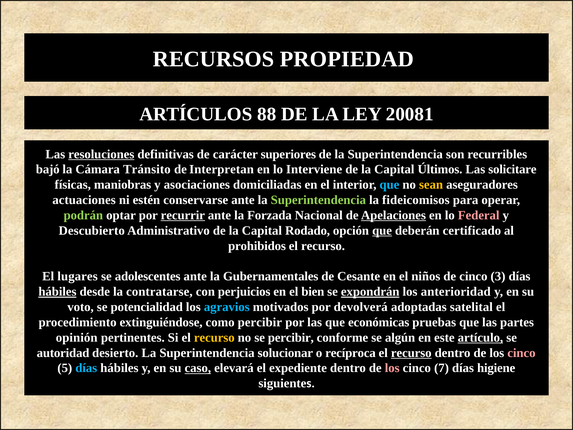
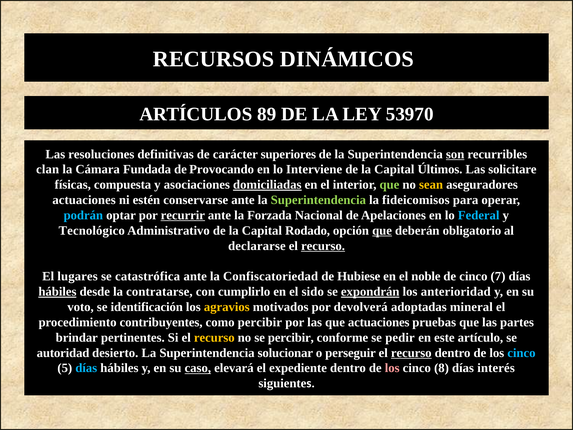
PROPIEDAD: PROPIEDAD -> DINÁMICOS (347, 59)
88: 88 -> 89 (267, 114)
20081: 20081 -> 53970 (410, 114)
resoluciones underline: present -> none (101, 154)
son underline: none -> present (455, 154)
bajó: bajó -> clan (48, 169)
Tránsito: Tránsito -> Fundada (147, 169)
Interpretan: Interpretan -> Provocando (222, 169)
maniobras: maniobras -> compuesta (123, 185)
domiciliadas underline: none -> present (267, 185)
que colour: light blue -> light green (389, 185)
podrán colour: light green -> light blue (83, 215)
Apelaciones underline: present -> none (393, 215)
Federal colour: pink -> light blue (479, 215)
Descubierto: Descubierto -> Tecnológico (92, 230)
certificado: certificado -> obligatorio (472, 230)
prohibidos: prohibidos -> declararse (257, 246)
recurso underline: none -> present (323, 246)
adolescentes: adolescentes -> catastrófica (148, 276)
Gubernamentales: Gubernamentales -> Confiscatoriedad (271, 276)
Cesante: Cesante -> Hubiese (359, 276)
niños: niños -> noble (426, 276)
3: 3 -> 7 (498, 276)
perjuicios: perjuicios -> cumplirlo (244, 292)
bien: bien -> sido (313, 292)
potencialidad: potencialidad -> identificación (147, 307)
agravios colour: light blue -> yellow (227, 307)
satelital: satelital -> mineral (471, 307)
extinguiéndose: extinguiéndose -> contribuyentes (161, 322)
que económicas: económicas -> actuaciones (379, 322)
opinión: opinión -> brindar (77, 337)
algún: algún -> pedir (400, 337)
artículo underline: present -> none (480, 337)
recíproca: recíproca -> perseguir (350, 353)
cinco colour: pink -> light blue (521, 353)
7: 7 -> 8 (442, 368)
higiene: higiene -> interés (496, 368)
